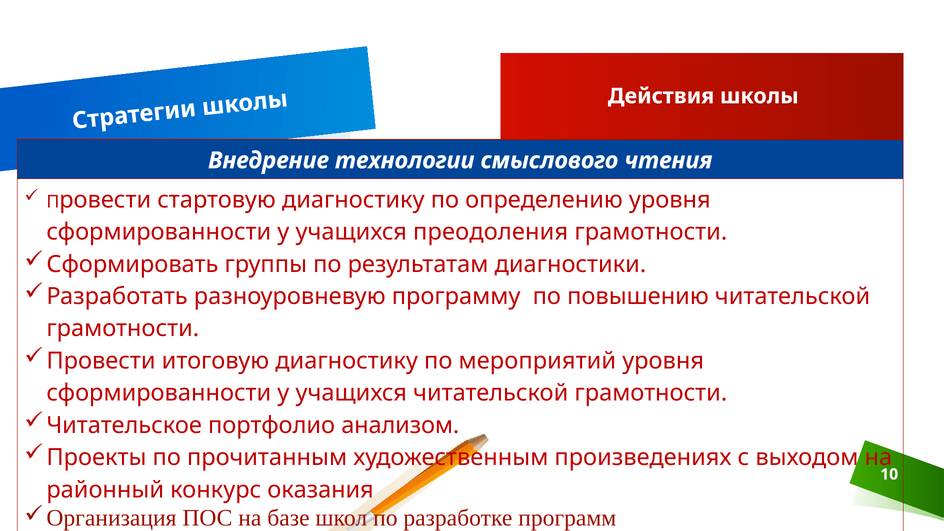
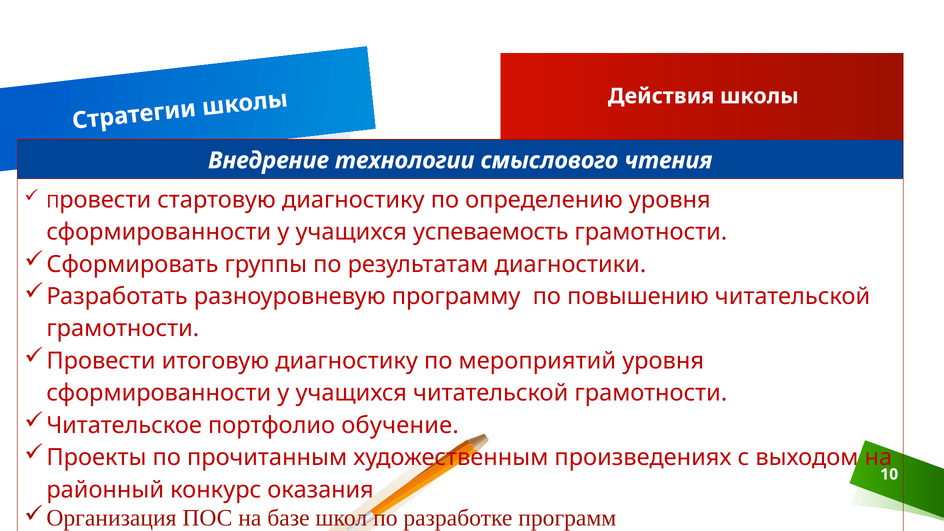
преодоления: преодоления -> успеваемость (491, 232)
анализом: анализом -> обучение (400, 425)
